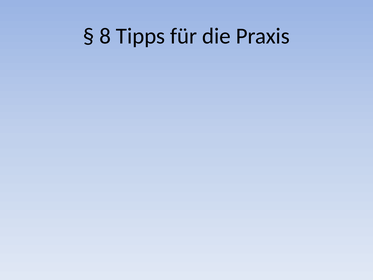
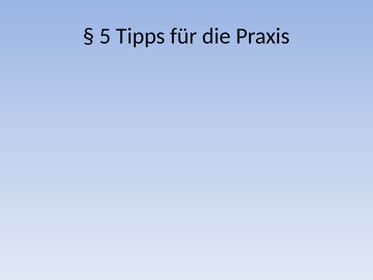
8: 8 -> 5 (105, 36)
